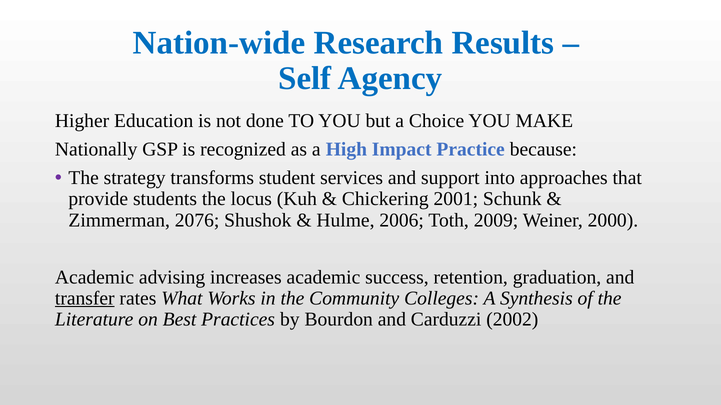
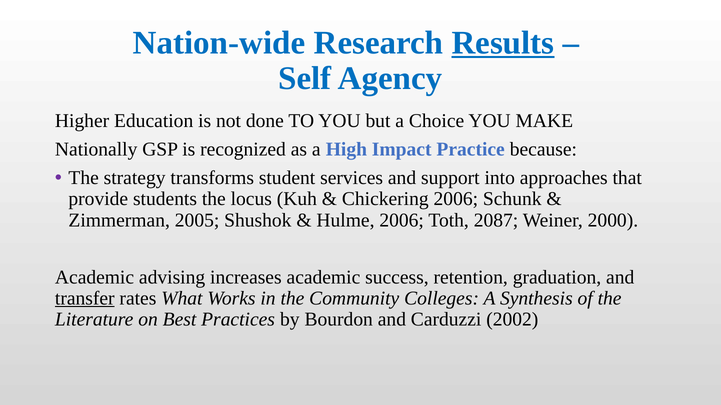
Results underline: none -> present (503, 43)
Chickering 2001: 2001 -> 2006 (456, 199)
2076: 2076 -> 2005 (197, 220)
2009: 2009 -> 2087 (496, 220)
